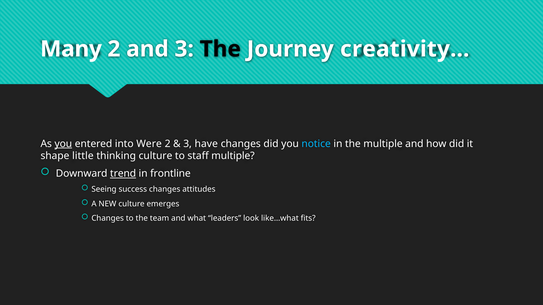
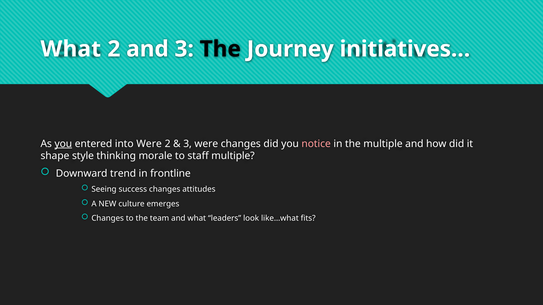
Many: Many -> What (71, 49)
creativity…: creativity… -> initiatives… (405, 49)
3 have: have -> were (206, 144)
notice colour: light blue -> pink (316, 144)
little: little -> style (83, 156)
thinking culture: culture -> morale (155, 156)
trend underline: present -> none (123, 174)
